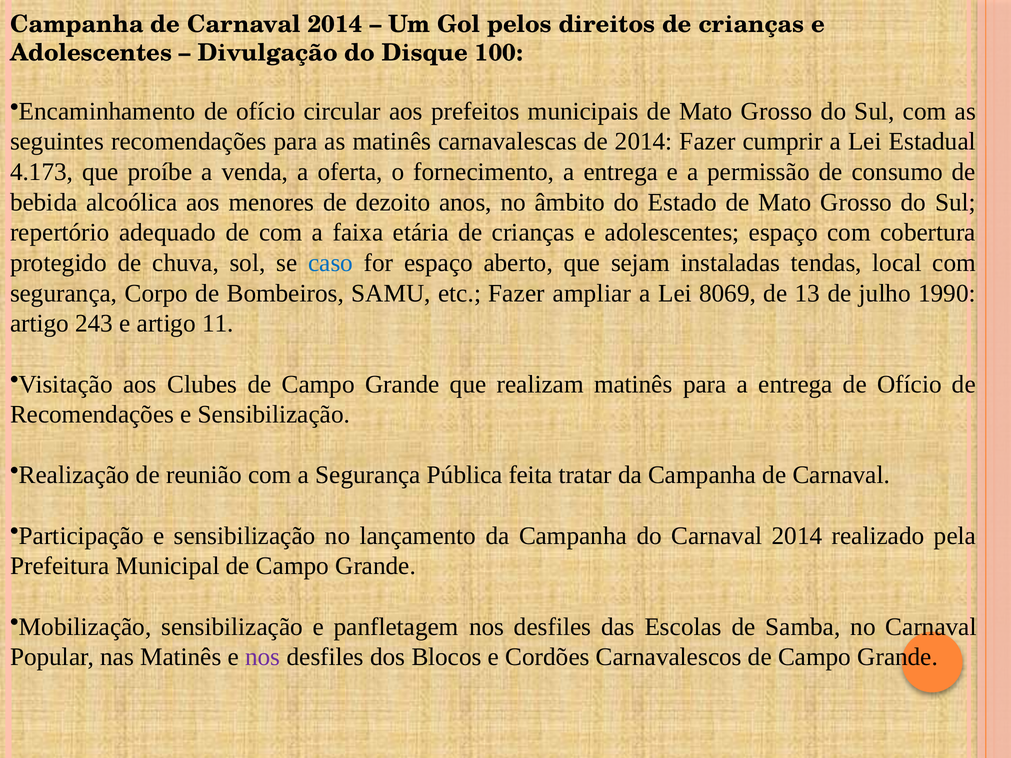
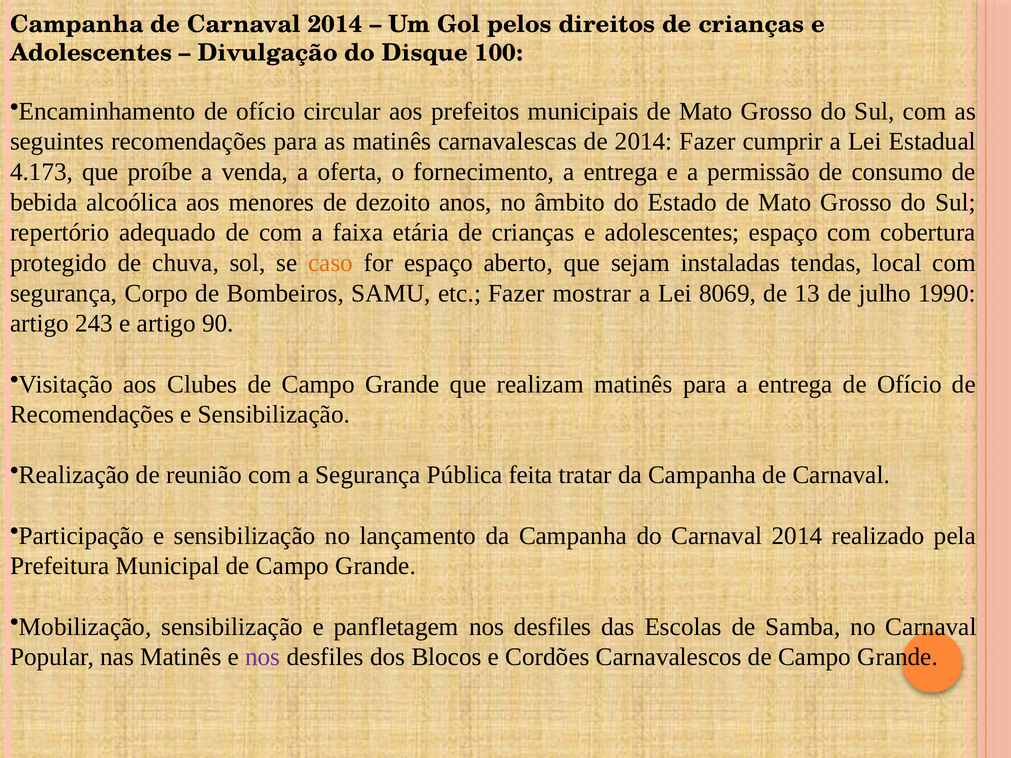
caso colour: blue -> orange (331, 263)
ampliar: ampliar -> mostrar (592, 293)
11: 11 -> 90 (218, 324)
